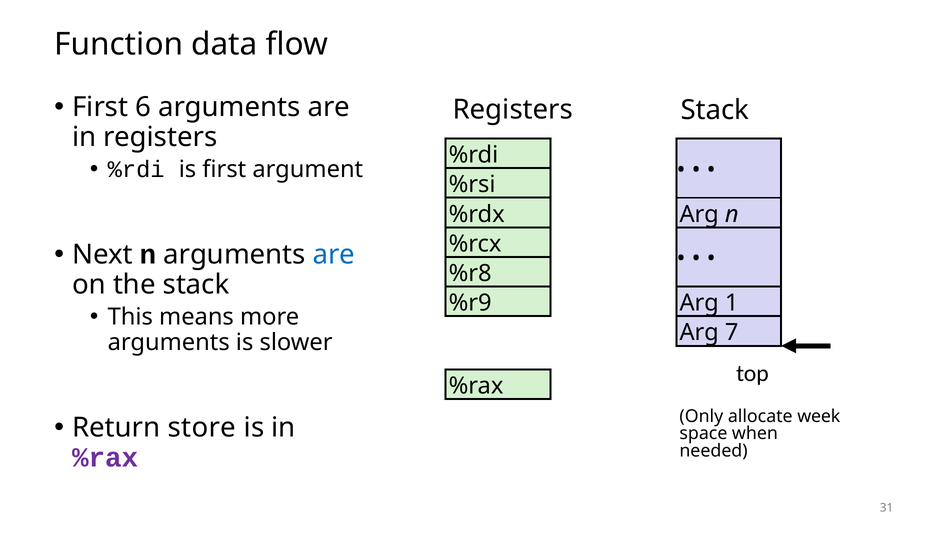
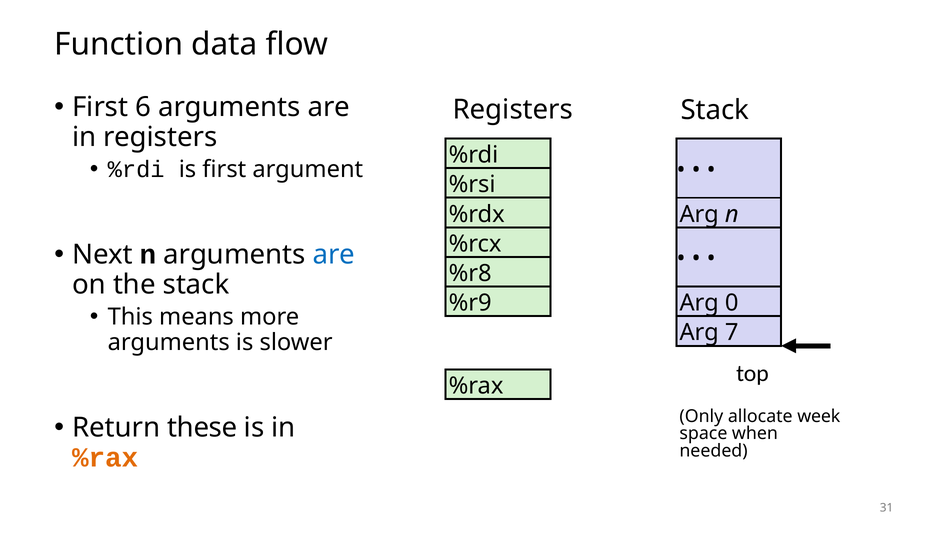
1: 1 -> 0 (732, 303)
store: store -> these (202, 428)
%rax colour: purple -> orange (105, 458)
